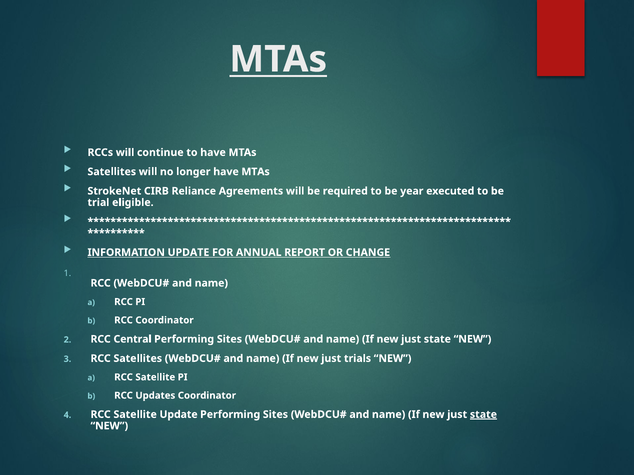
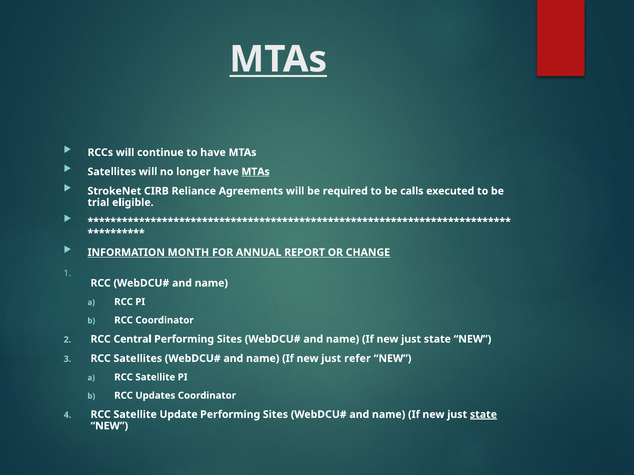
MTAs underline: none -> present (256, 172)
year: year -> calls (412, 191)
INFORMATION UPDATE: UPDATE -> MONTH (188, 253)
trials: trials -> refer (357, 359)
